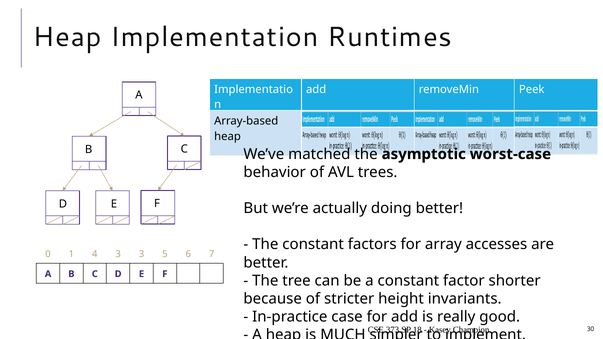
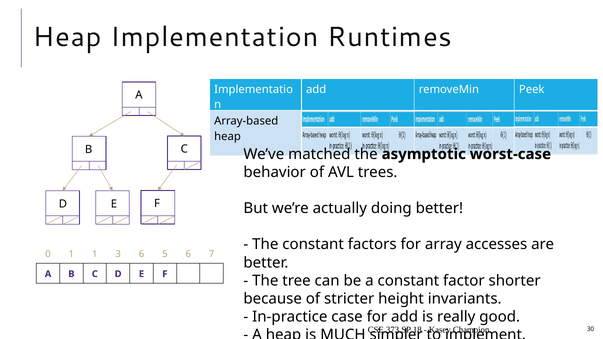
1 4: 4 -> 1 (95, 254)
3 3: 3 -> 6 (142, 254)
